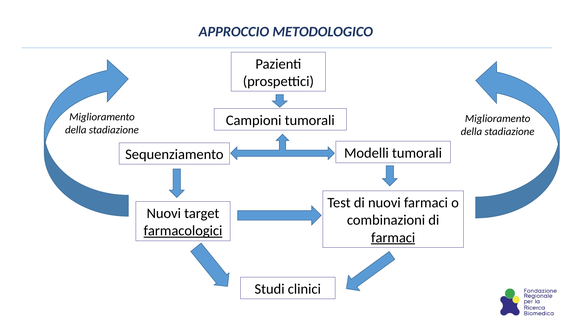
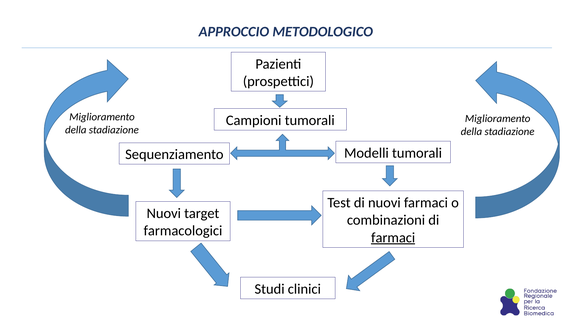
farmacologici underline: present -> none (183, 231)
